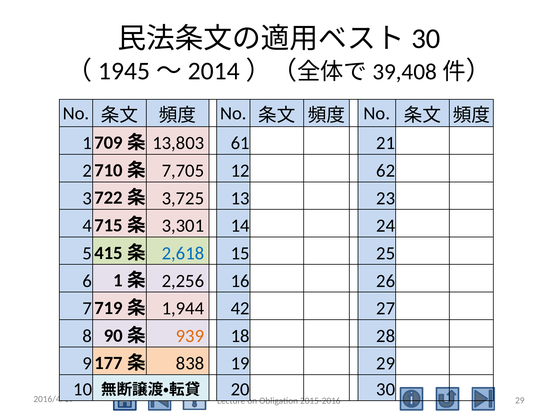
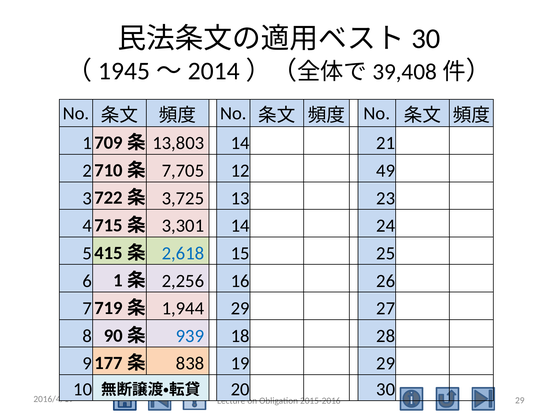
13,803 61: 61 -> 14 (240, 143)
62: 62 -> 49 (386, 171)
1,944 42: 42 -> 29 (240, 309)
939 colour: orange -> blue (190, 336)
